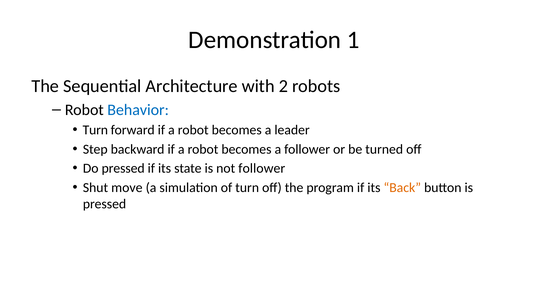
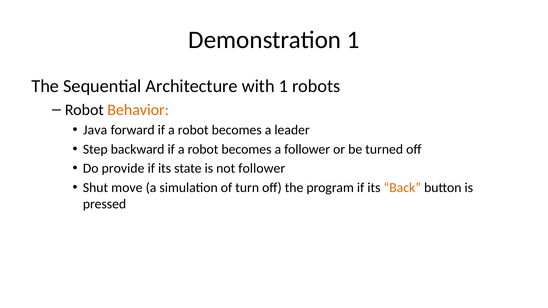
with 2: 2 -> 1 (283, 86)
Behavior colour: blue -> orange (138, 110)
Turn: Turn -> Java (95, 130)
Do pressed: pressed -> provide (123, 169)
